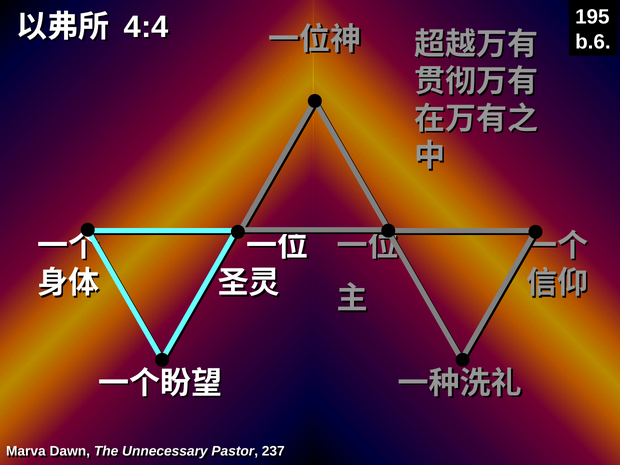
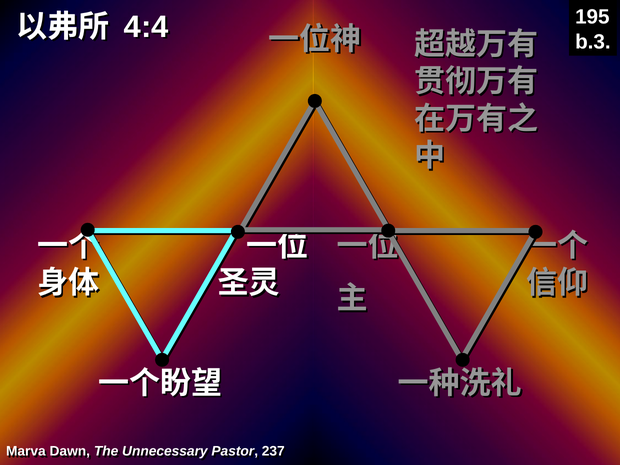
b.6: b.6 -> b.3 (593, 42)
